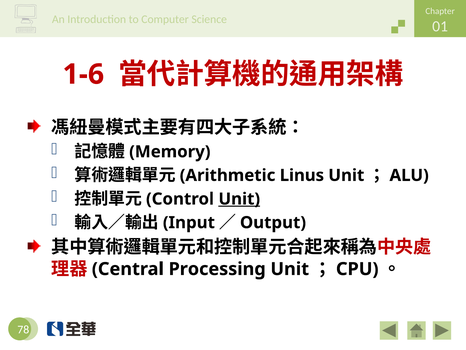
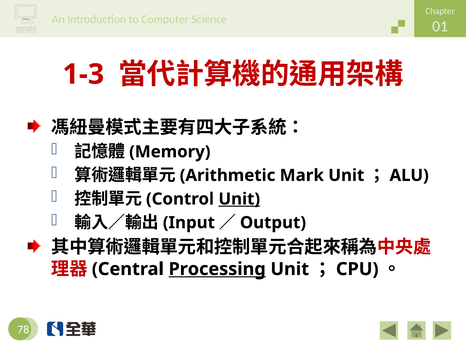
1-6: 1-6 -> 1-3 (83, 74)
Linus: Linus -> Mark (302, 175)
Processing underline: none -> present (217, 269)
